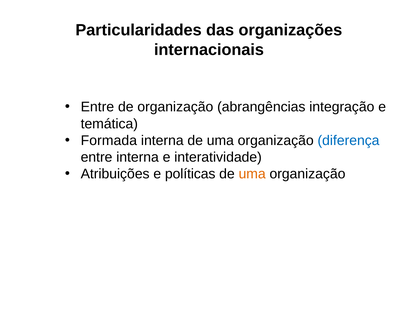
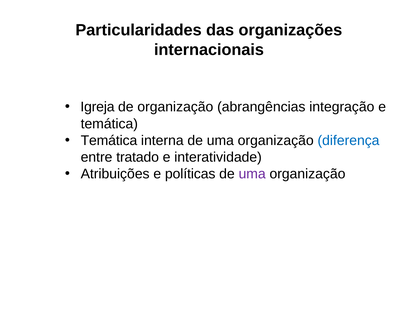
Entre: Entre -> Igreja (97, 107)
Formada: Formada -> Temática (109, 140)
entre interna: interna -> tratado (138, 157)
uma colour: orange -> purple (252, 174)
